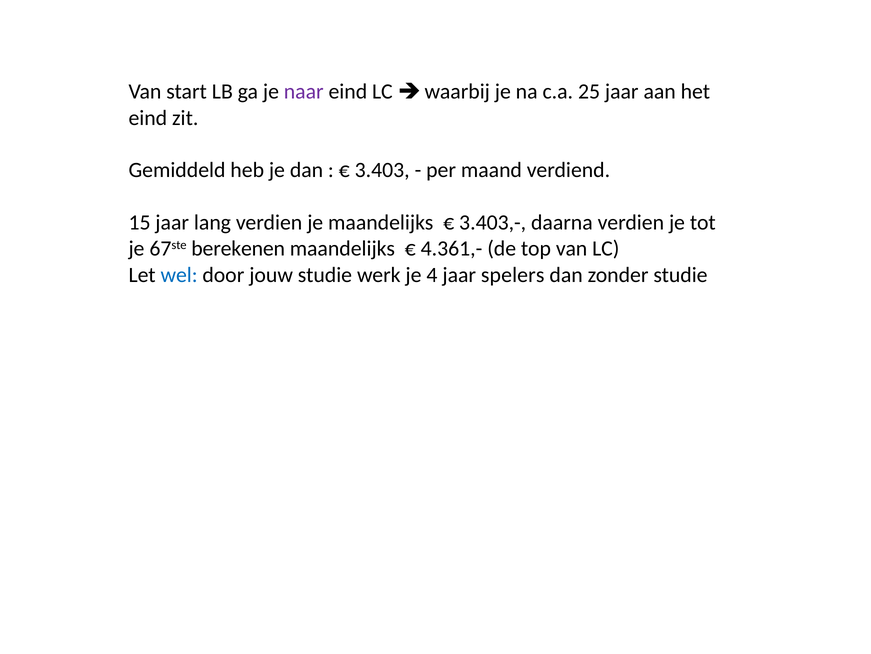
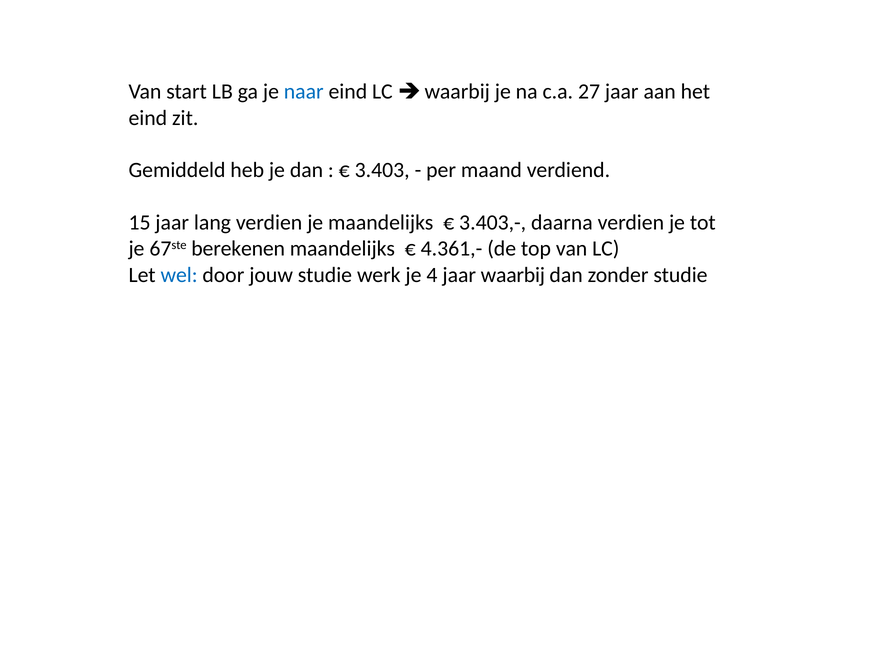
naar colour: purple -> blue (304, 92)
25: 25 -> 27 (589, 92)
jaar spelers: spelers -> waarbij (513, 275)
